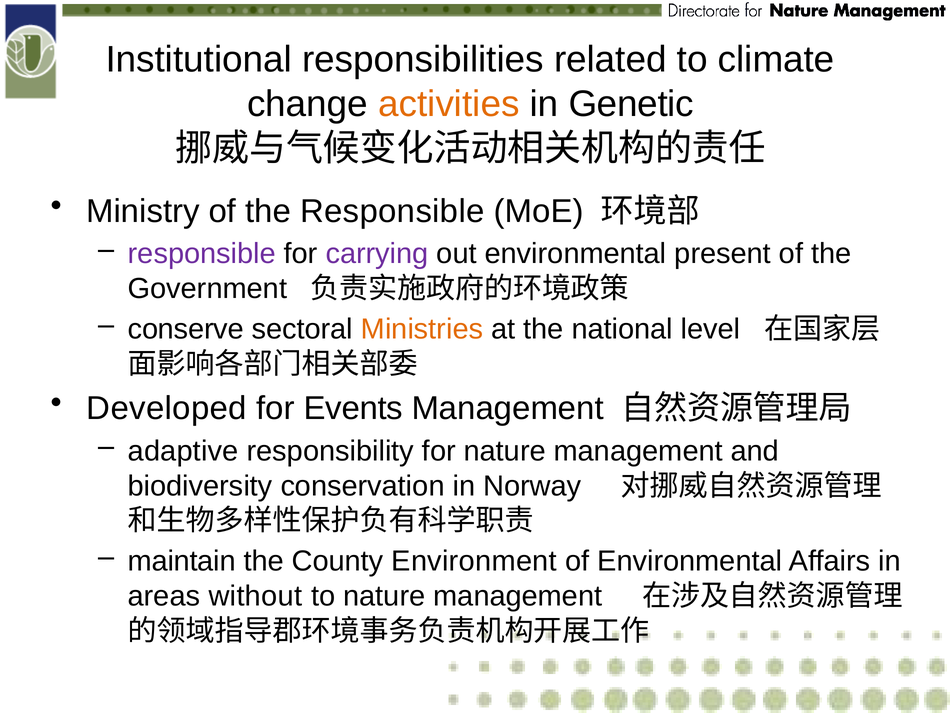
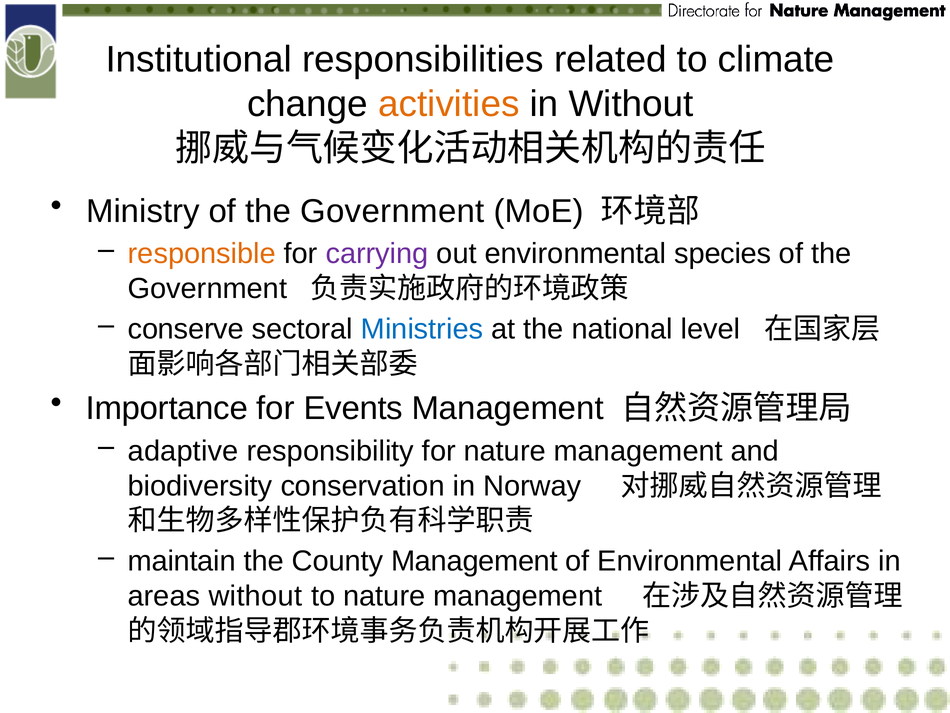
in Genetic: Genetic -> Without (631, 104)
Ministry of the Responsible: Responsible -> Government (392, 211)
responsible colour: purple -> orange (202, 254)
present: present -> species (723, 254)
Ministries colour: orange -> blue (422, 329)
Developed: Developed -> Importance (167, 408)
County Environment: Environment -> Management (474, 561)
